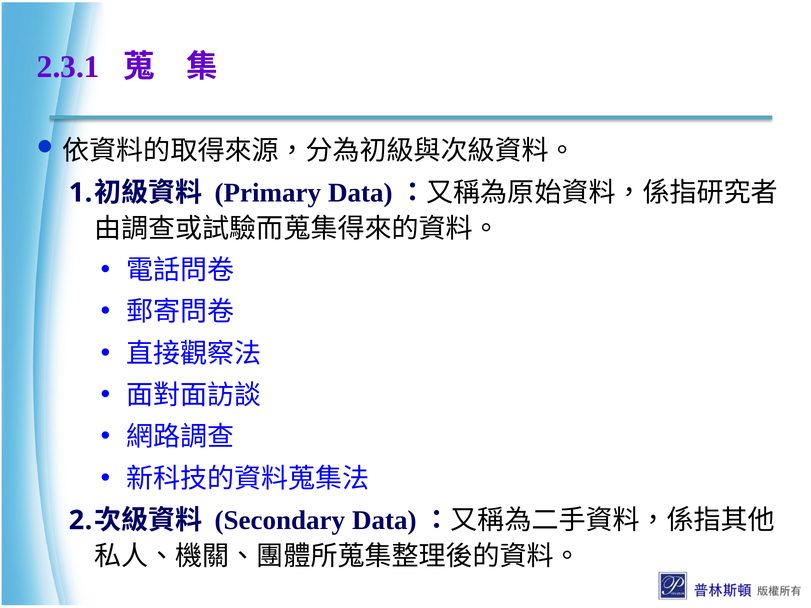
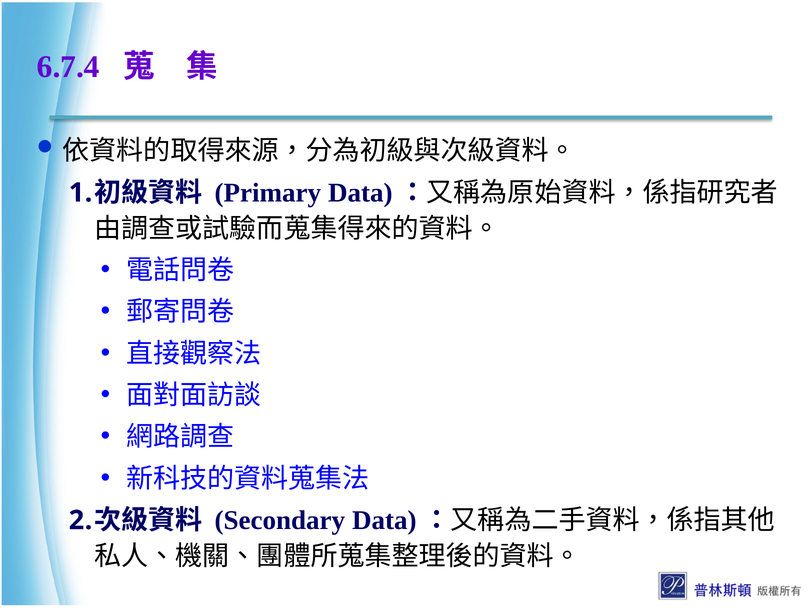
2.3.1: 2.3.1 -> 6.7.4 (68, 67)
